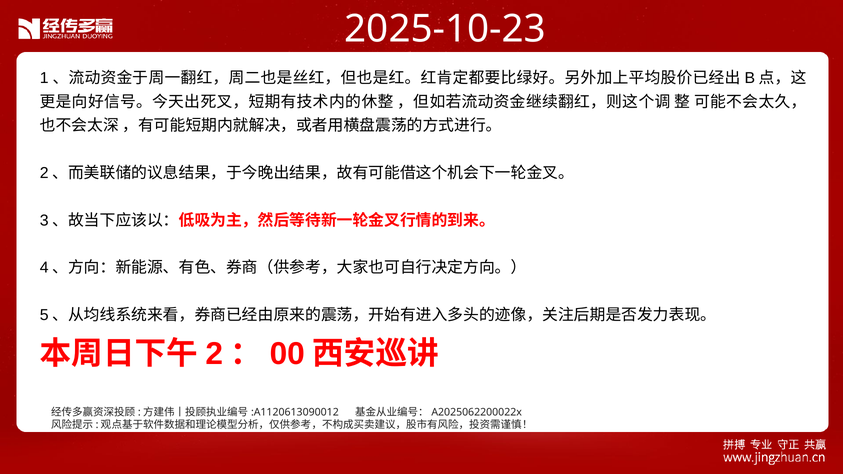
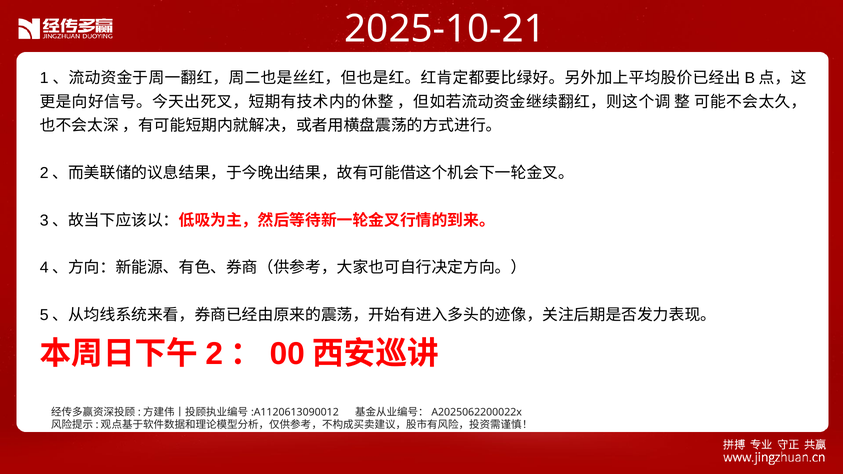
2025-10-23: 2025-10-23 -> 2025-10-21 (445, 29)
